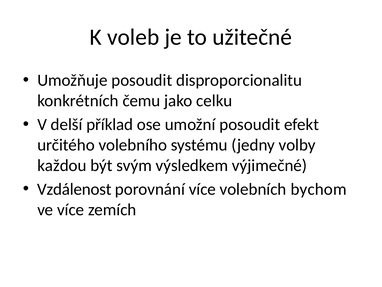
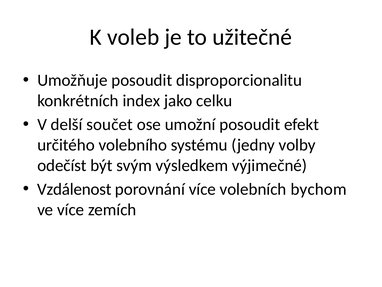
čemu: čemu -> index (141, 101)
příklad: příklad -> součet (110, 124)
každou: každou -> odečíst (62, 165)
